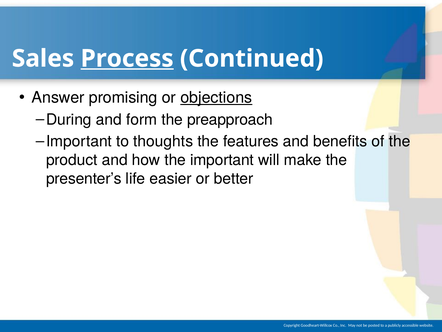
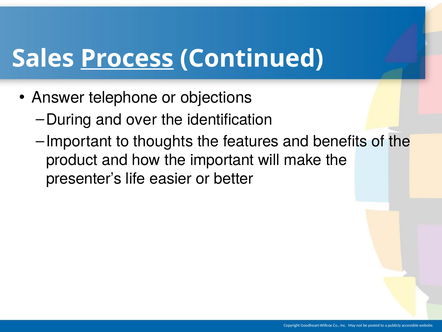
promising: promising -> telephone (123, 98)
objections underline: present -> none (216, 98)
form: form -> over (142, 120)
preapproach: preapproach -> identification (230, 120)
